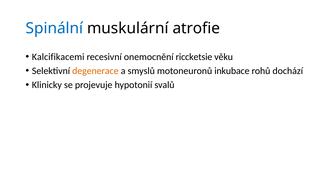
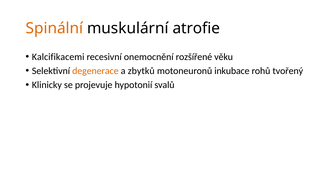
Spinální colour: blue -> orange (54, 28)
riccketsie: riccketsie -> rozšířené (194, 57)
smyslů: smyslů -> zbytků (141, 71)
dochází: dochází -> tvořený (288, 71)
